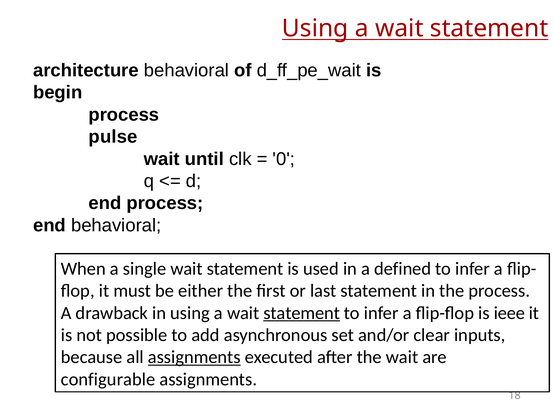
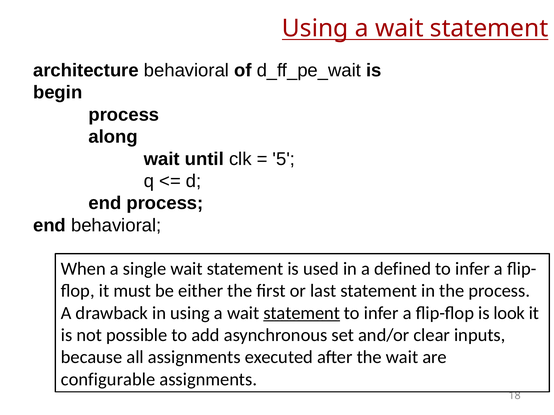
pulse: pulse -> along (113, 137)
0: 0 -> 5 (284, 159)
ieee: ieee -> look (509, 313)
assignments underline: present -> none (194, 358)
